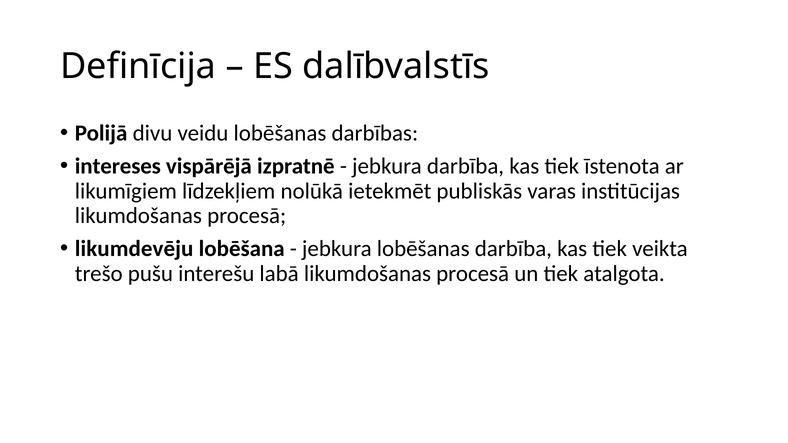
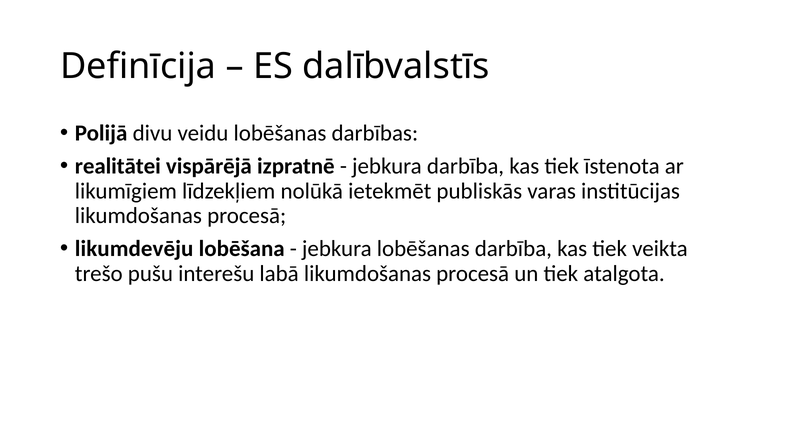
intereses: intereses -> realitātei (118, 166)
